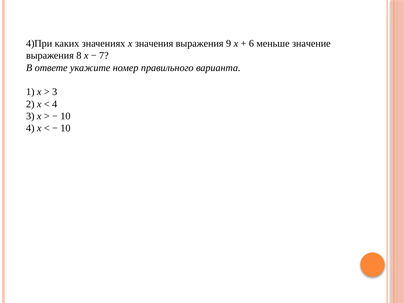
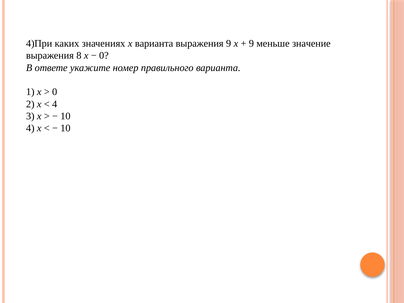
x значения: значения -> варианта (154, 43)
6: 6 -> 9 (251, 43)
7: 7 -> 0 (104, 56)
3: 3 -> 0 (55, 92)
